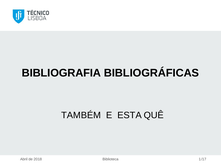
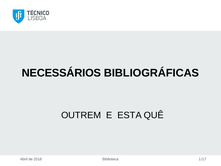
BIBLIOGRAFIA: BIBLIOGRAFIA -> NECESSÁRIOS (61, 73)
TAMBÉM: TAMBÉM -> OUTREM (81, 115)
